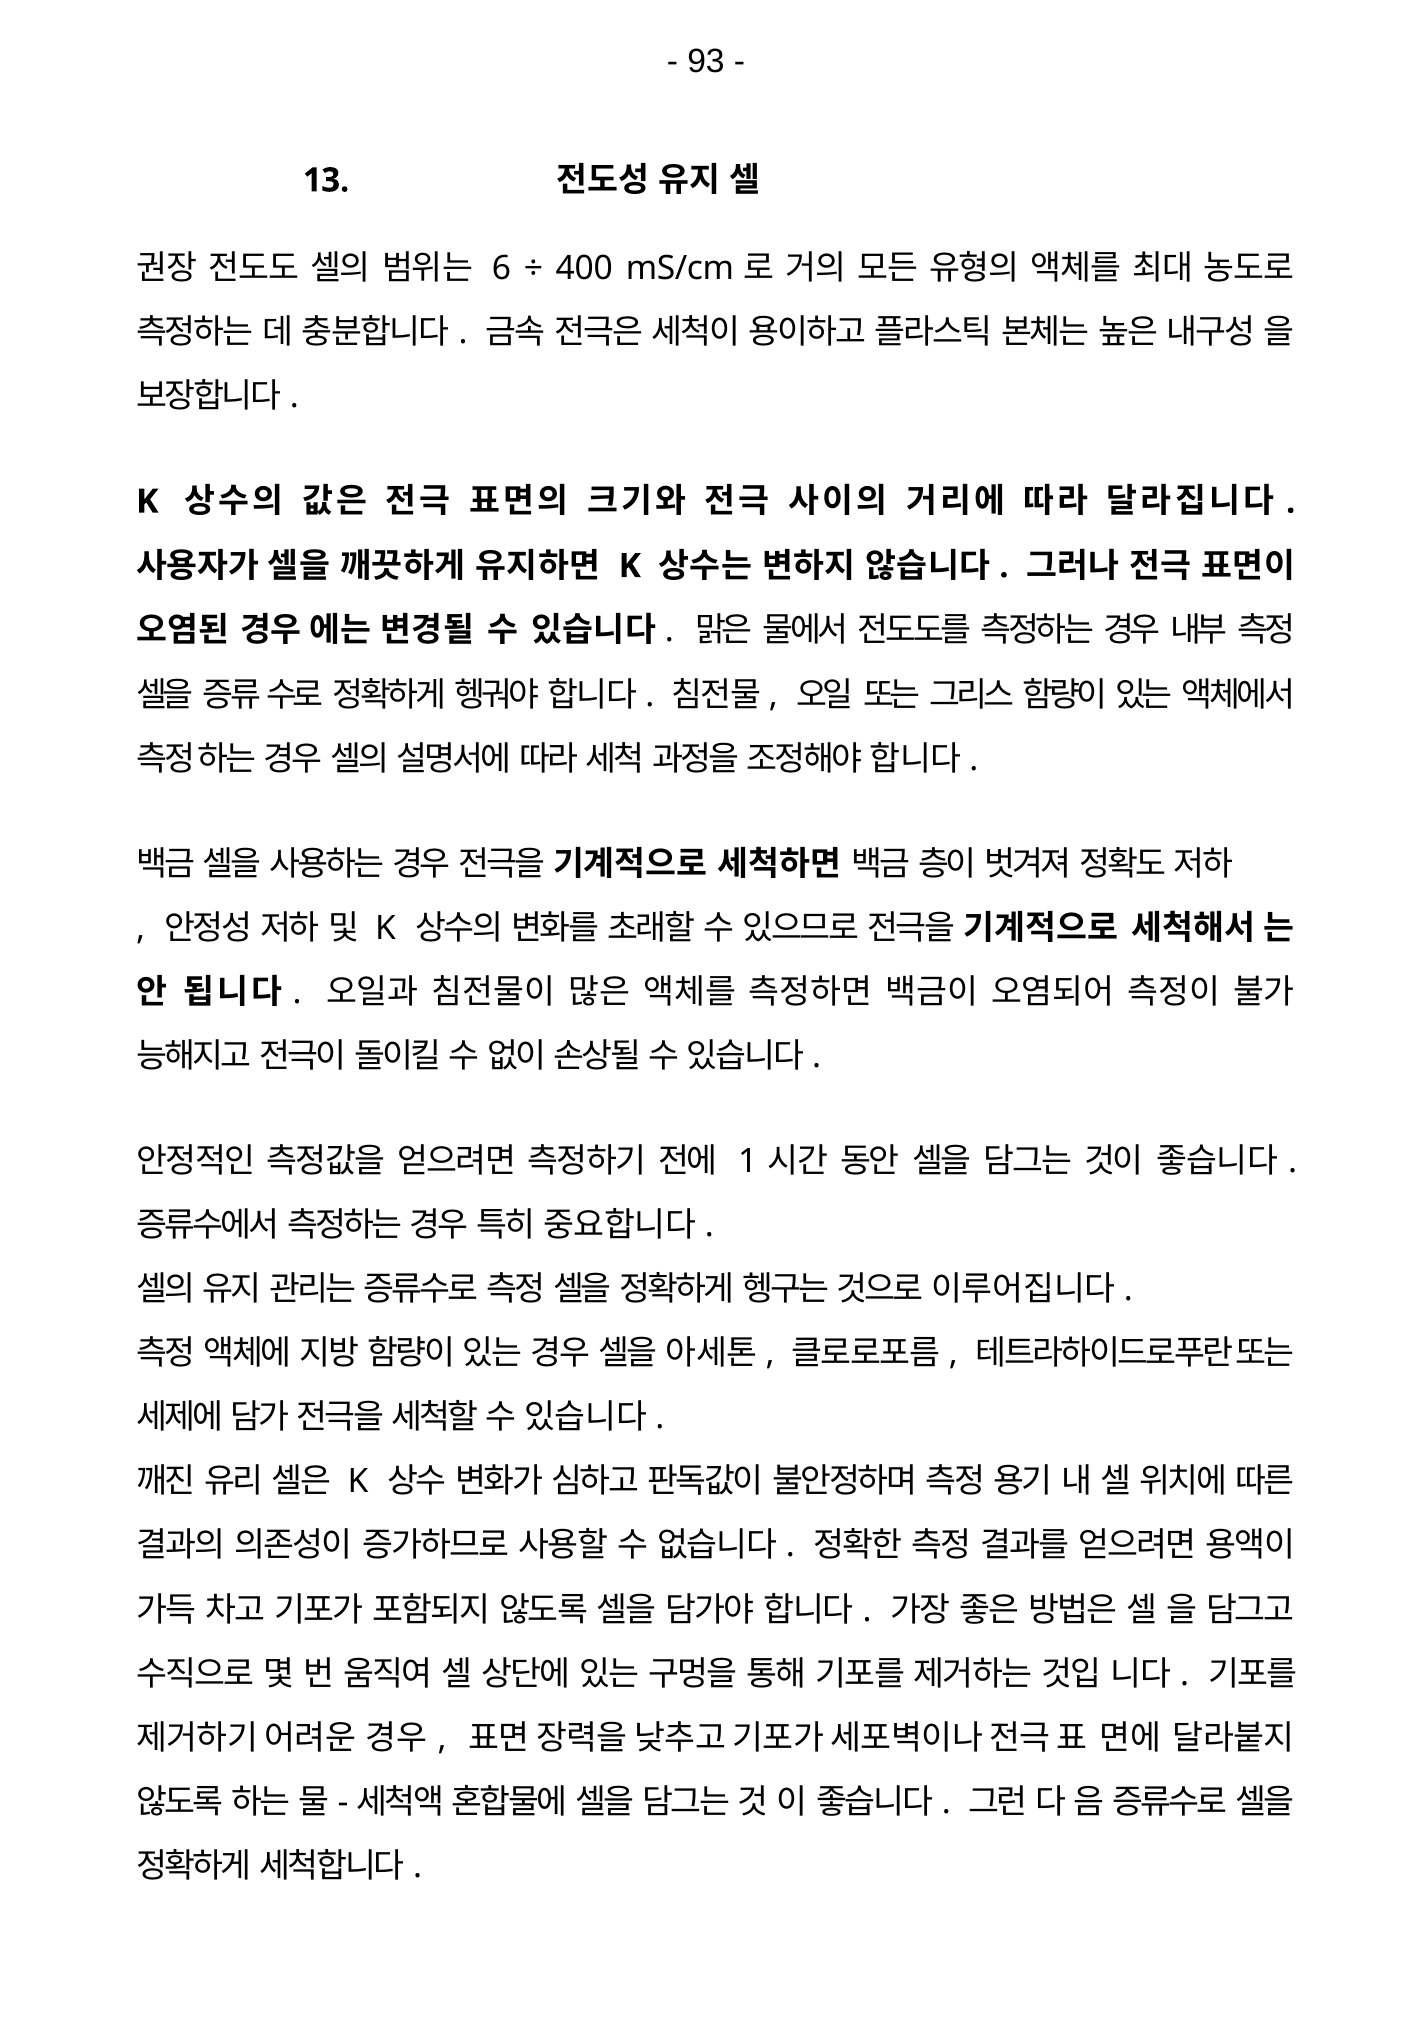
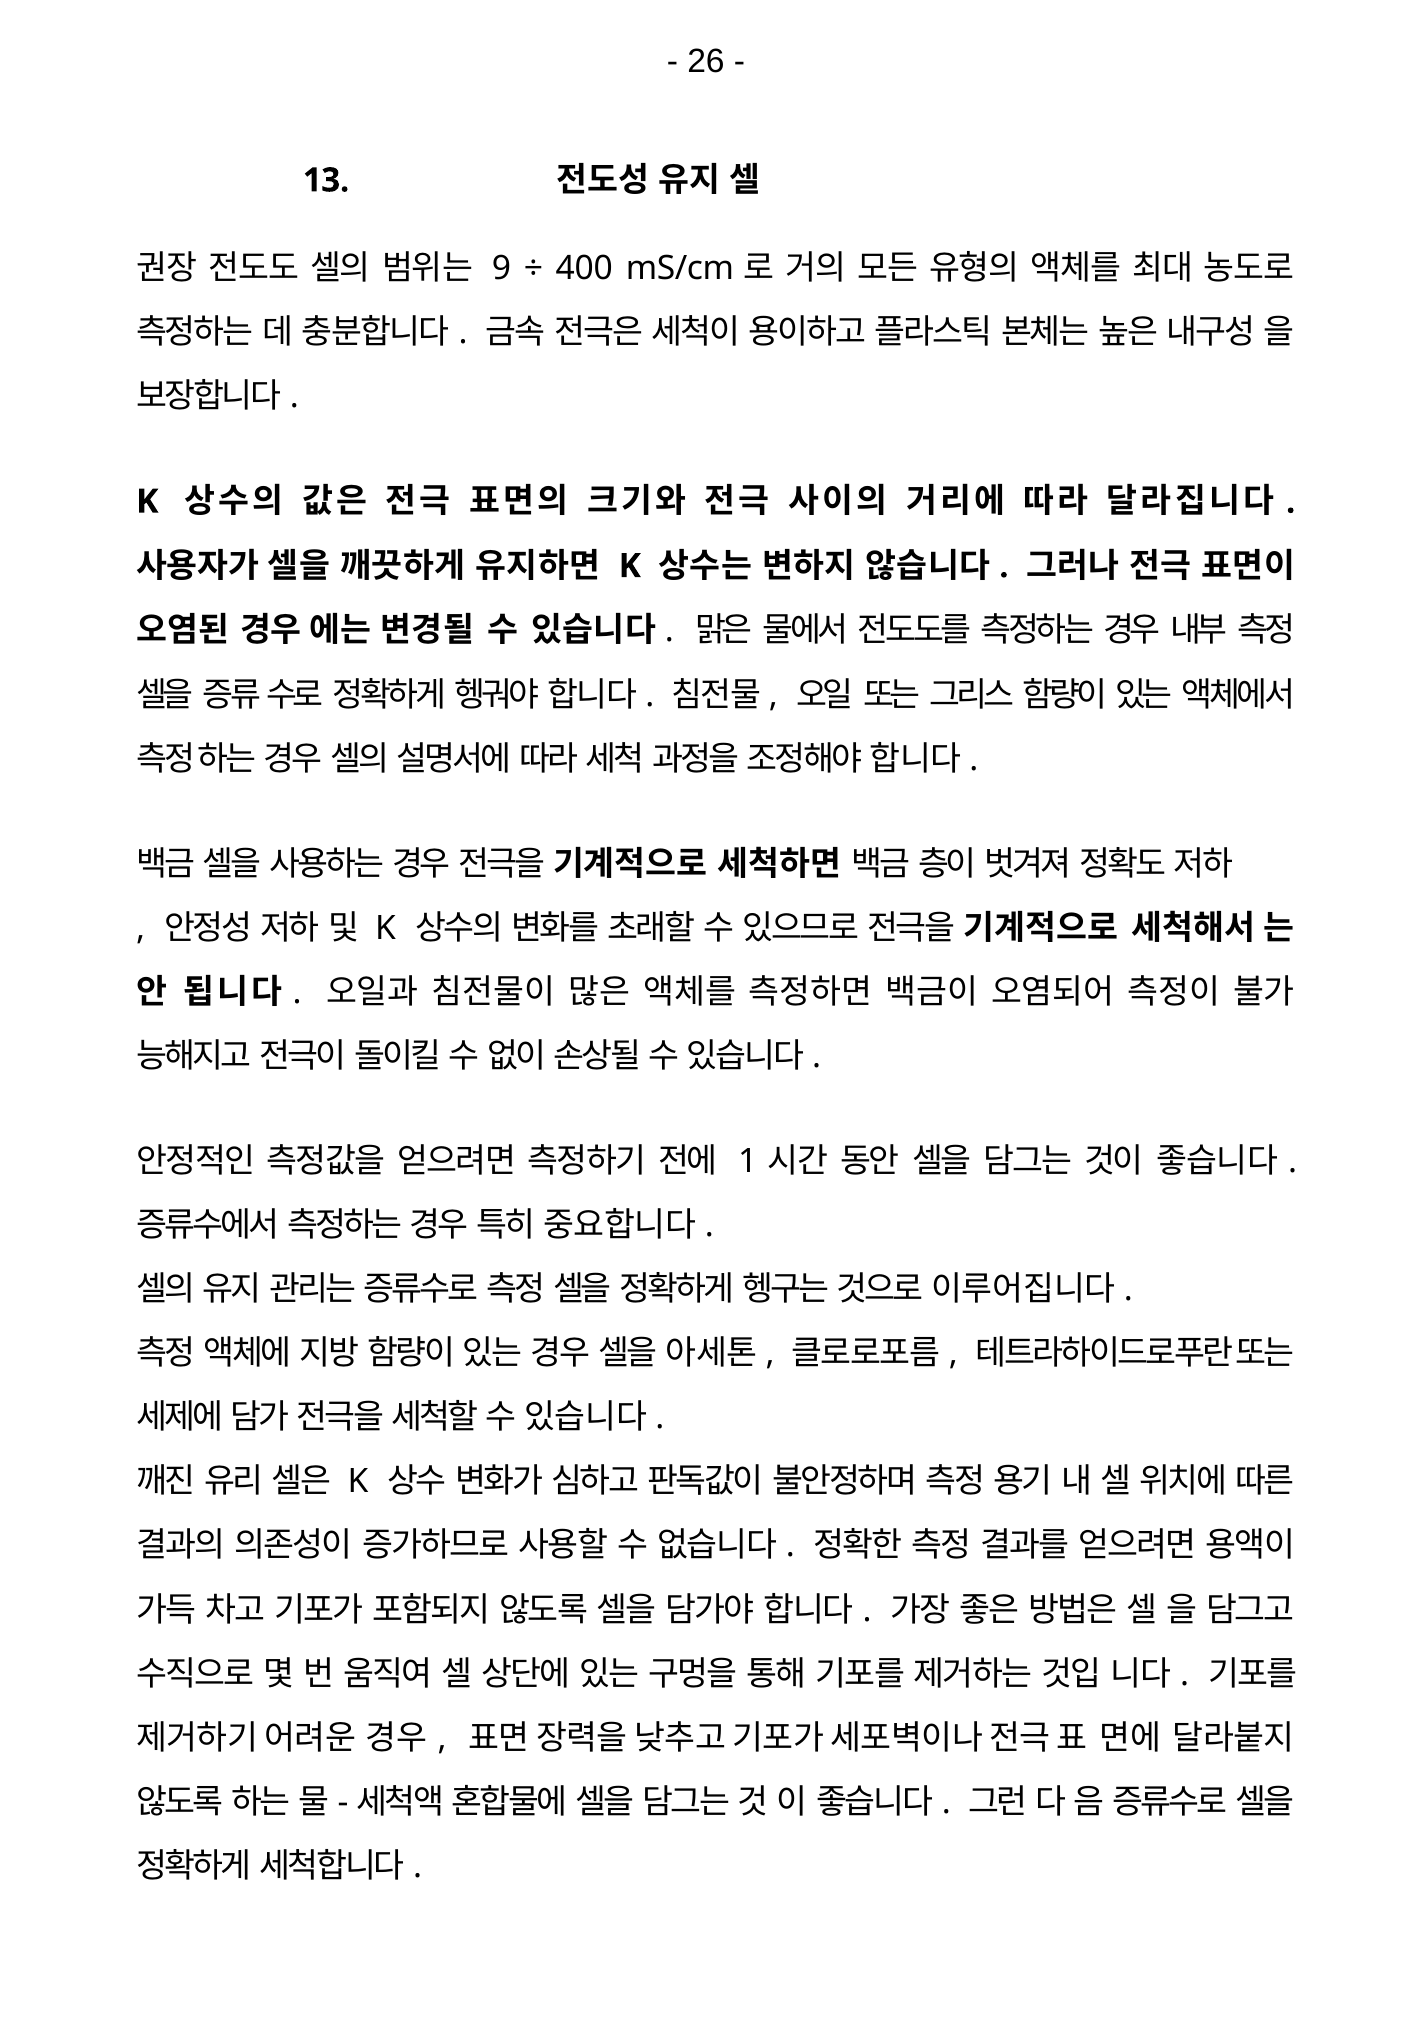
93: 93 -> 26 (706, 61)
6: 6 -> 9 (501, 268)
